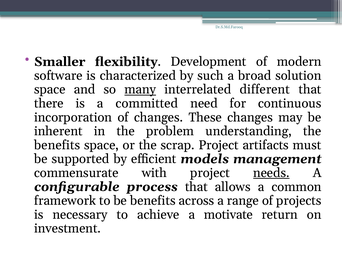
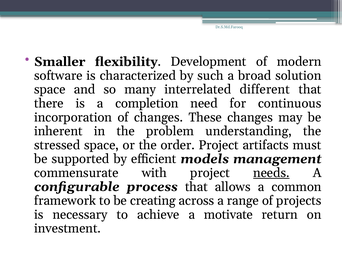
many underline: present -> none (140, 89)
committed: committed -> completion (147, 103)
benefits: benefits -> stressed (57, 145)
scrap: scrap -> order (178, 145)
be benefits: benefits -> creating (153, 200)
